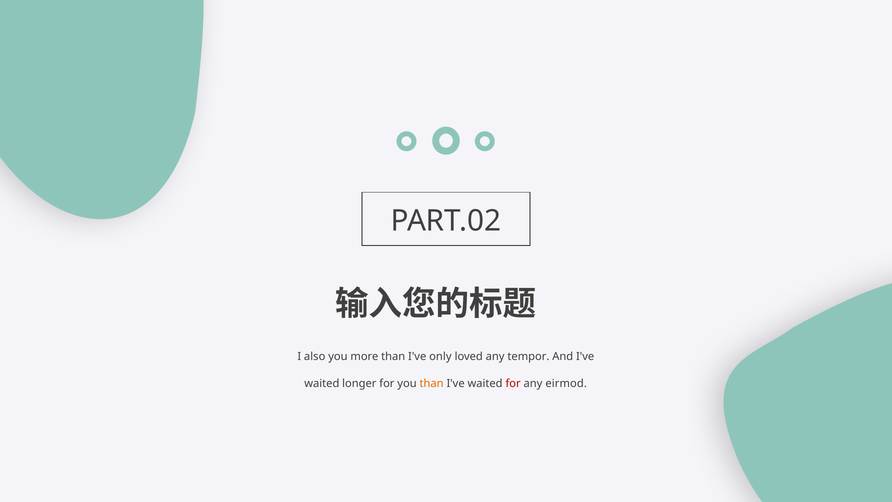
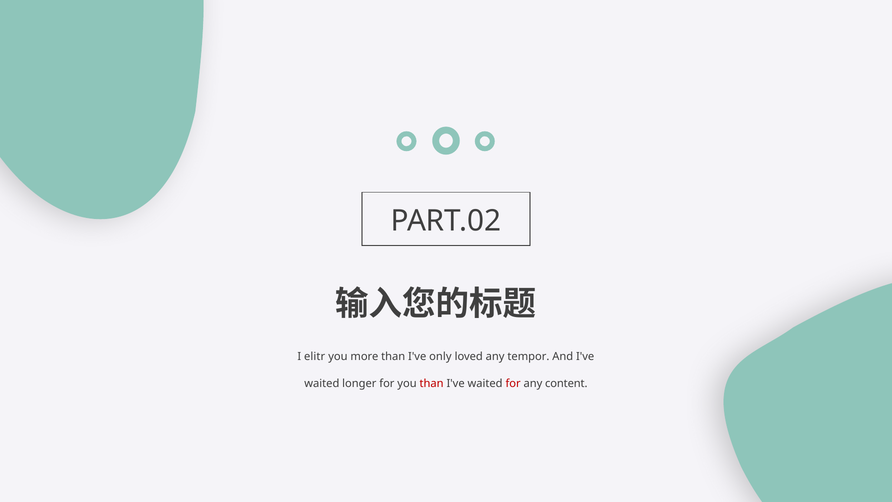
also: also -> elitr (315, 356)
than colour: orange -> red (432, 383)
eirmod: eirmod -> content (566, 383)
